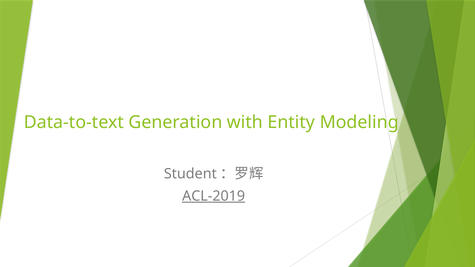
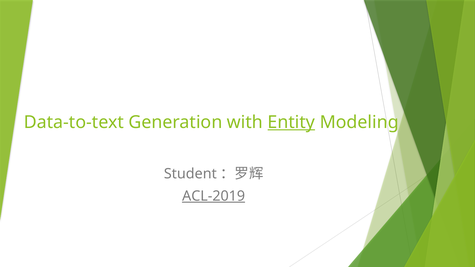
Entity underline: none -> present (291, 122)
